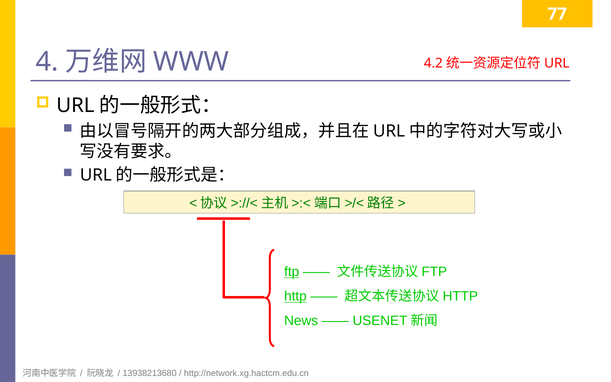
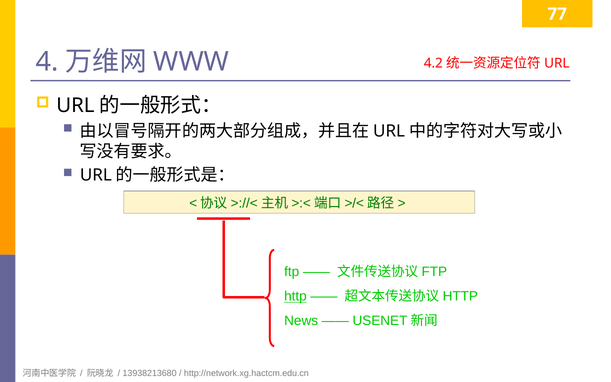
ftp underline: present -> none (292, 272)
